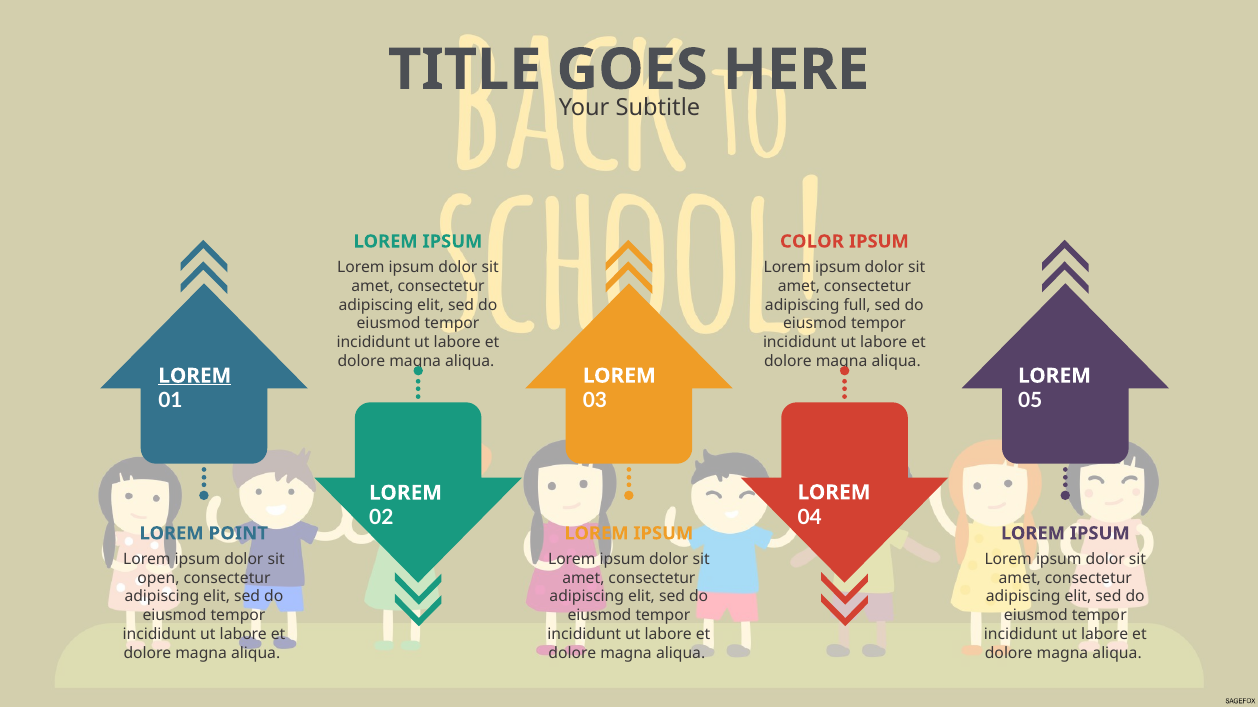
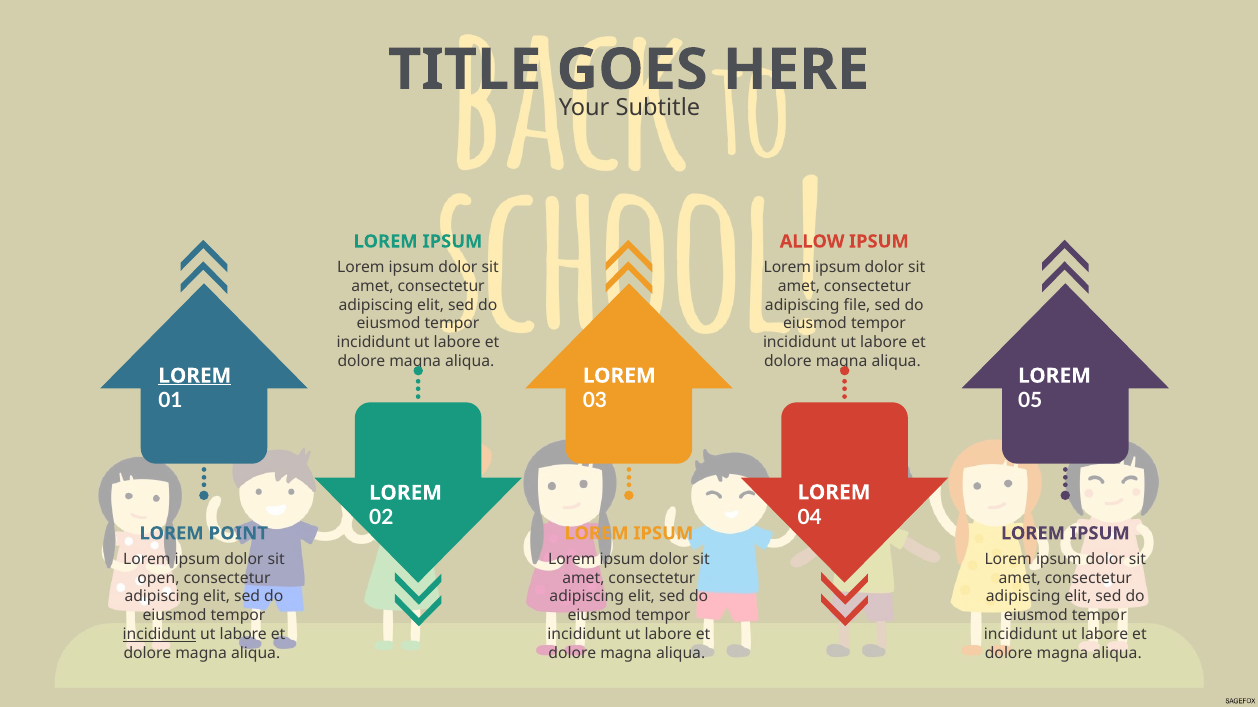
COLOR: COLOR -> ALLOW (812, 242)
full: full -> file (857, 305)
incididunt underline: none -> present (159, 635)
